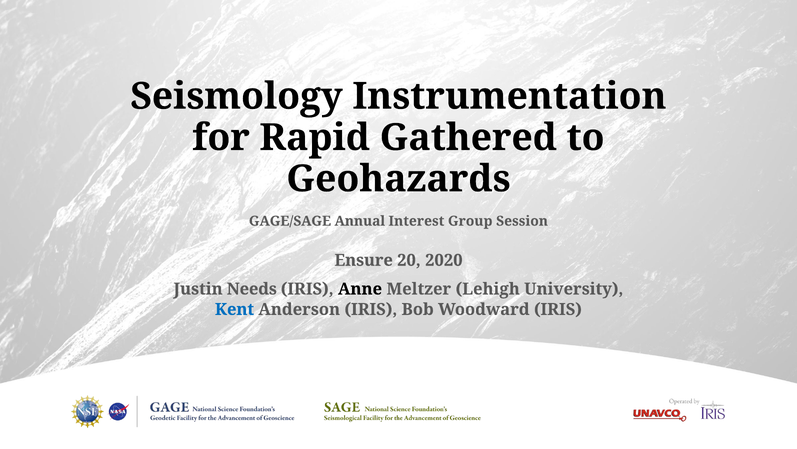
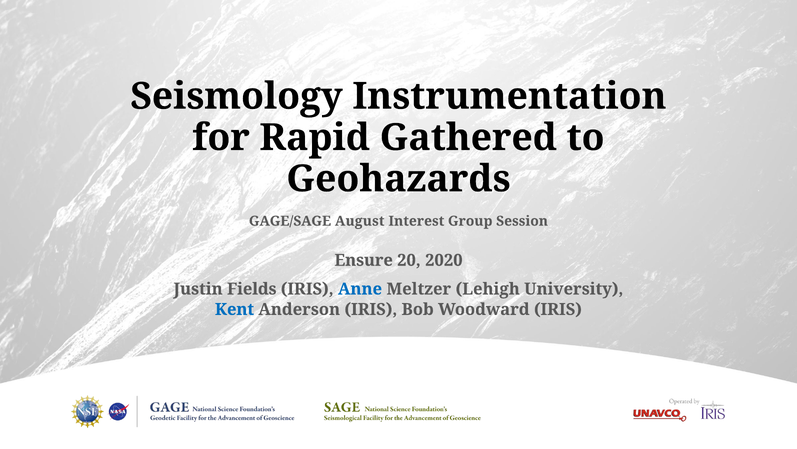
Annual: Annual -> August (360, 221)
Needs: Needs -> Fields (252, 289)
Anne colour: black -> blue (360, 289)
